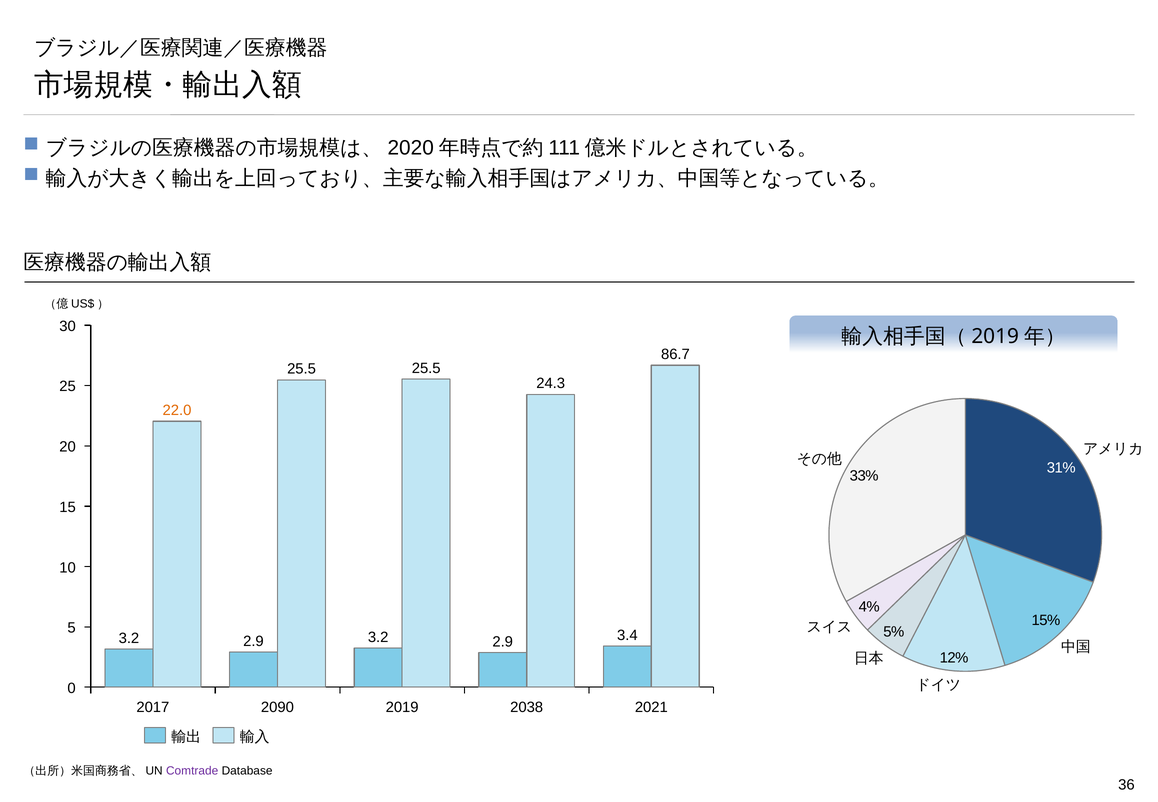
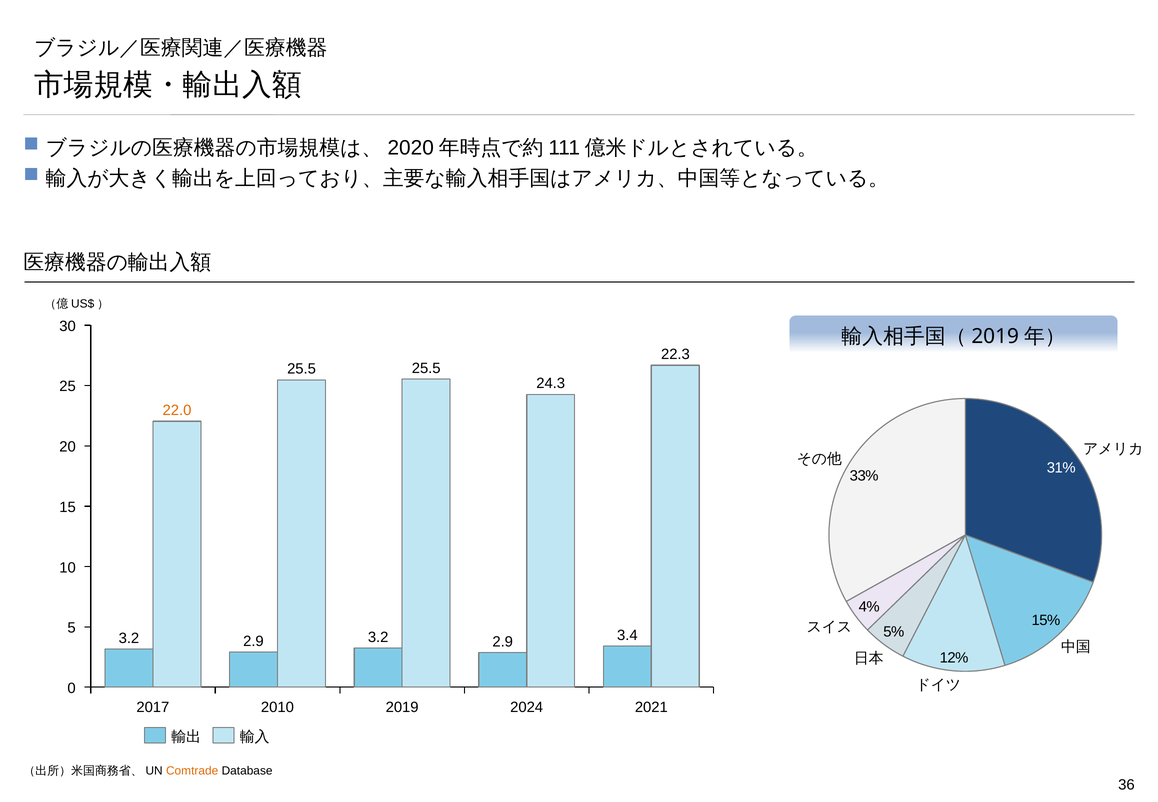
86.7: 86.7 -> 22.3 (675, 354)
2090: 2090 -> 2010 (277, 707)
2038: 2038 -> 2024 (527, 707)
Comtrade colour: purple -> orange (192, 771)
